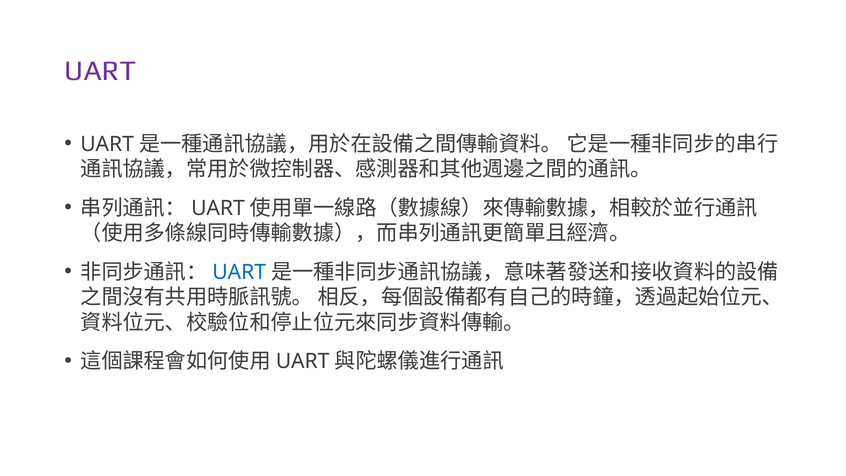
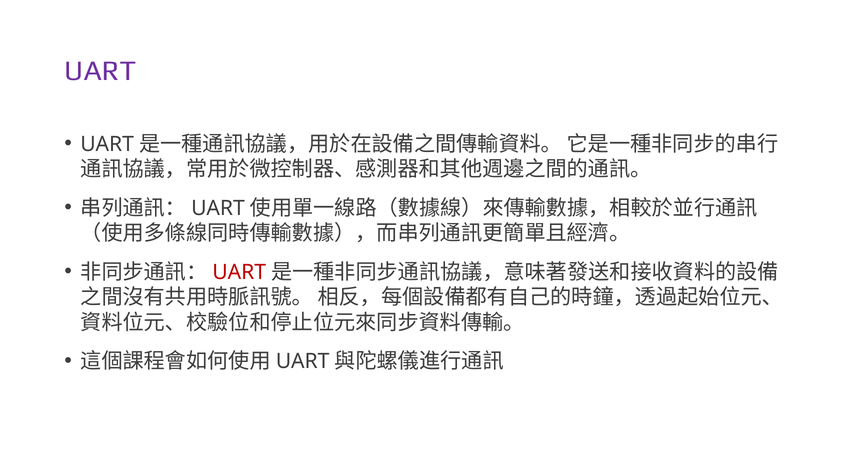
UART colour: blue -> red (239, 272)
